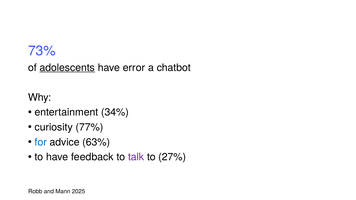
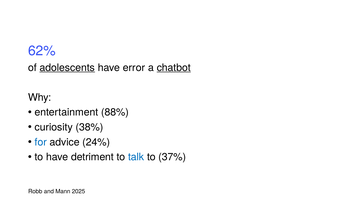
73%: 73% -> 62% (42, 51)
chatbot underline: none -> present (174, 68)
34%: 34% -> 88% (115, 112)
77%: 77% -> 38% (89, 127)
63%: 63% -> 24% (96, 142)
feedback: feedback -> detriment (92, 157)
talk colour: purple -> blue (136, 157)
27%: 27% -> 37% (172, 157)
